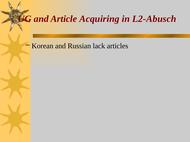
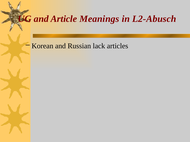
Acquiring: Acquiring -> Meanings (99, 19)
